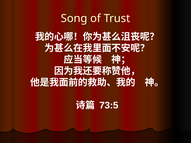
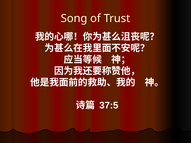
73:5: 73:5 -> 37:5 (109, 106)
